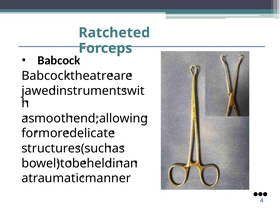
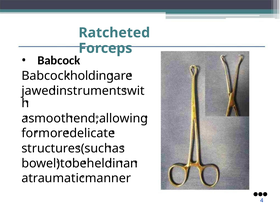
theatre: theatre -> holding (92, 76)
